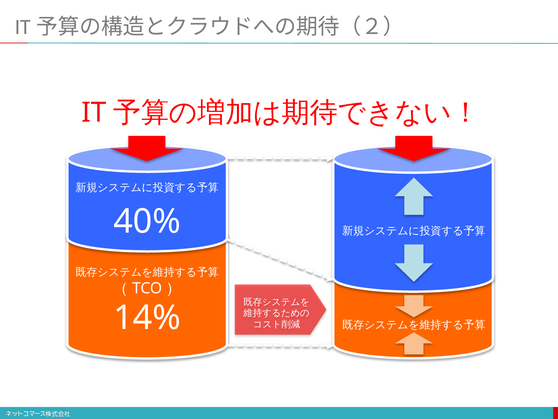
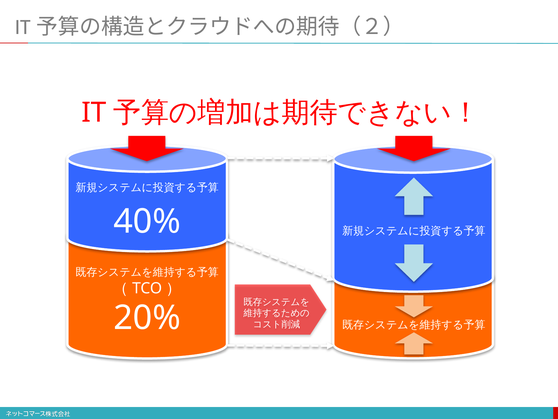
14%: 14% -> 20% (147, 317)
